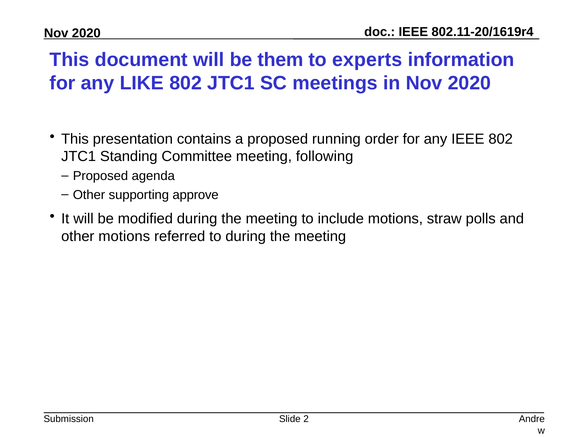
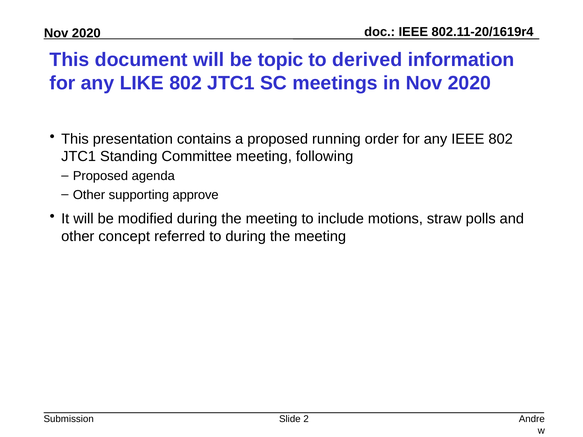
them: them -> topic (281, 60)
experts: experts -> derived (367, 60)
other motions: motions -> concept (124, 236)
